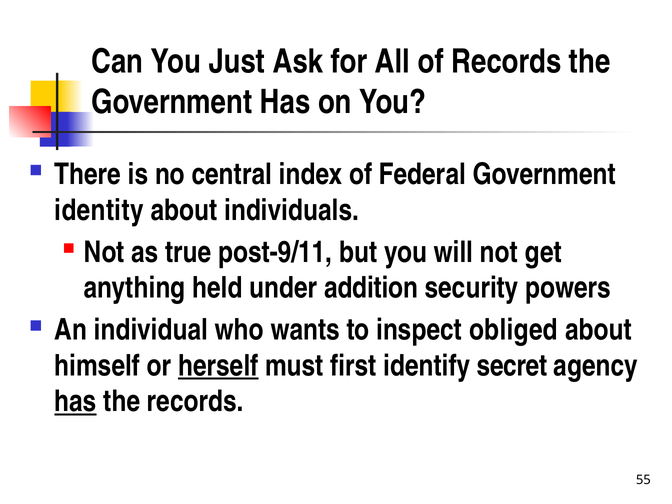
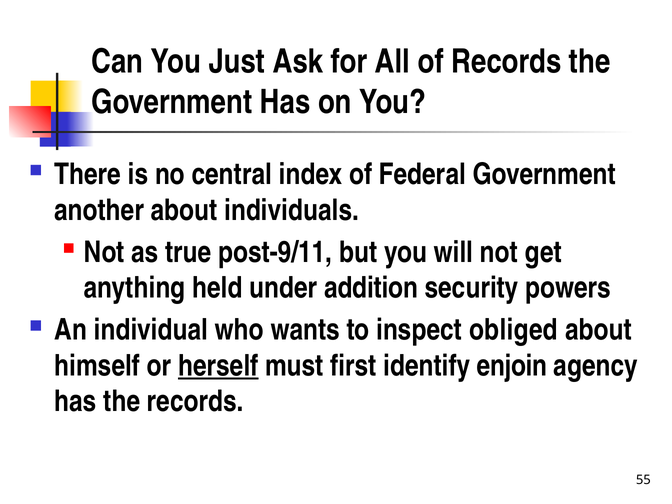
identity: identity -> another (99, 210)
secret: secret -> enjoin (512, 366)
has underline: present -> none (75, 402)
